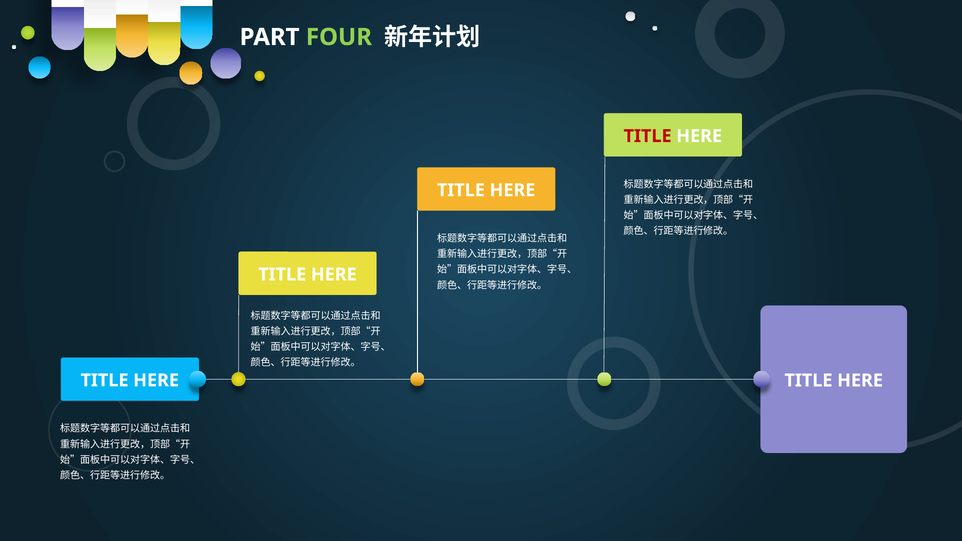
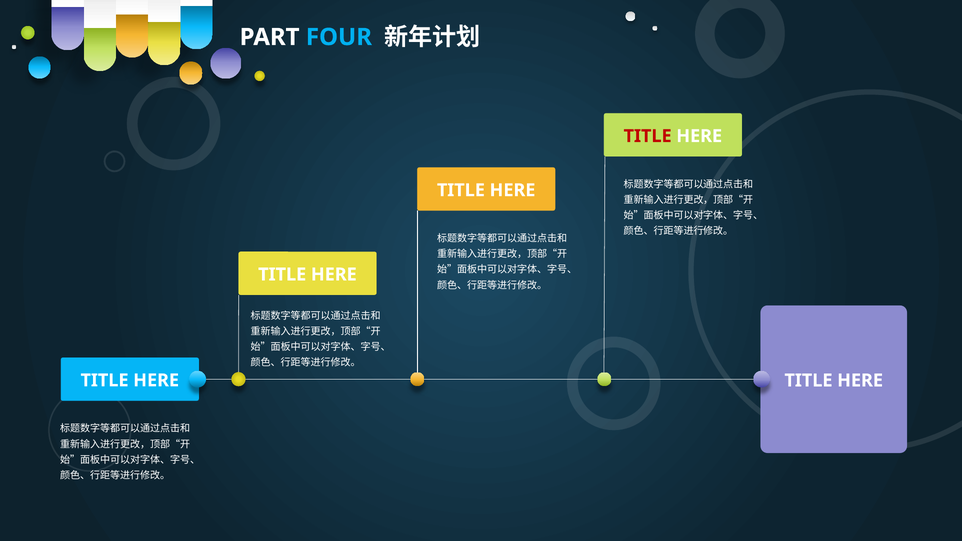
FOUR colour: light green -> light blue (339, 37)
